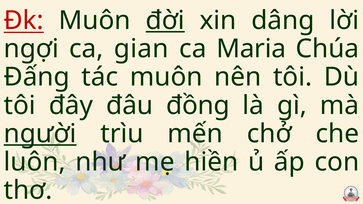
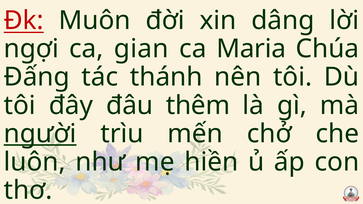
đời underline: present -> none (165, 21)
tác muôn: muôn -> thánh (166, 77)
đồng: đồng -> thêm (198, 105)
